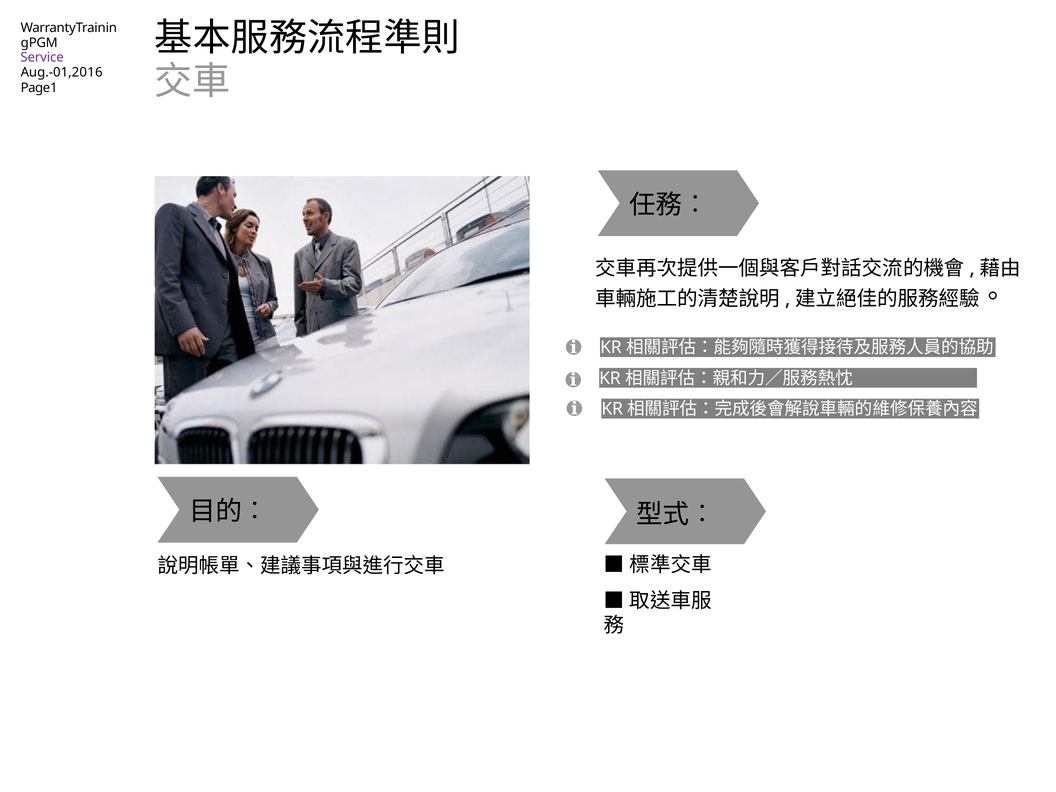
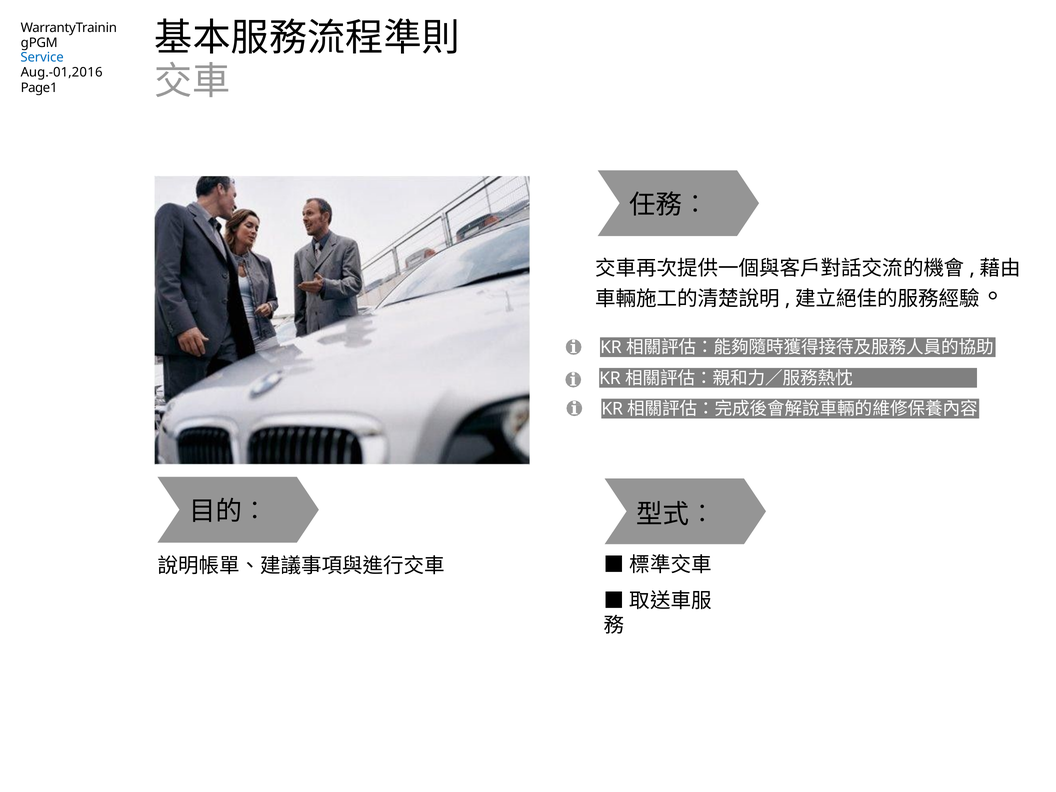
Service colour: purple -> blue (42, 57)
